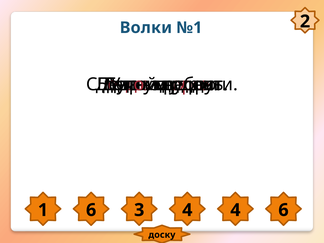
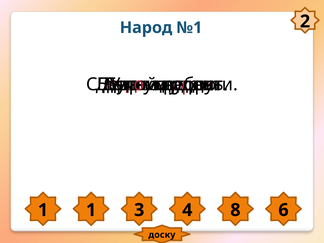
Волки: Волки -> Народ (146, 28)
1 6: 6 -> 1 (91, 210)
4 4: 4 -> 8 (235, 210)
